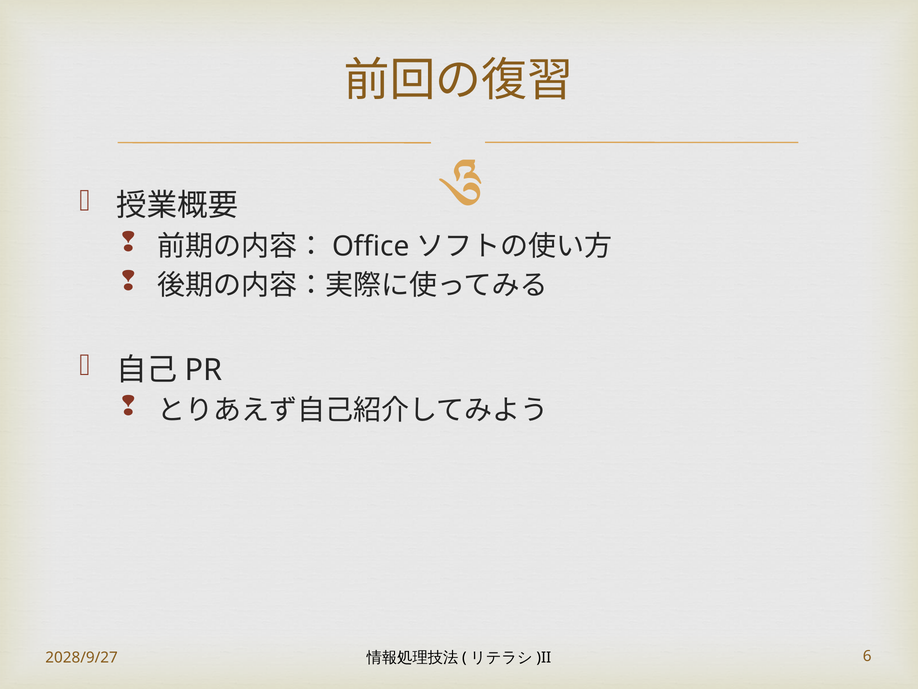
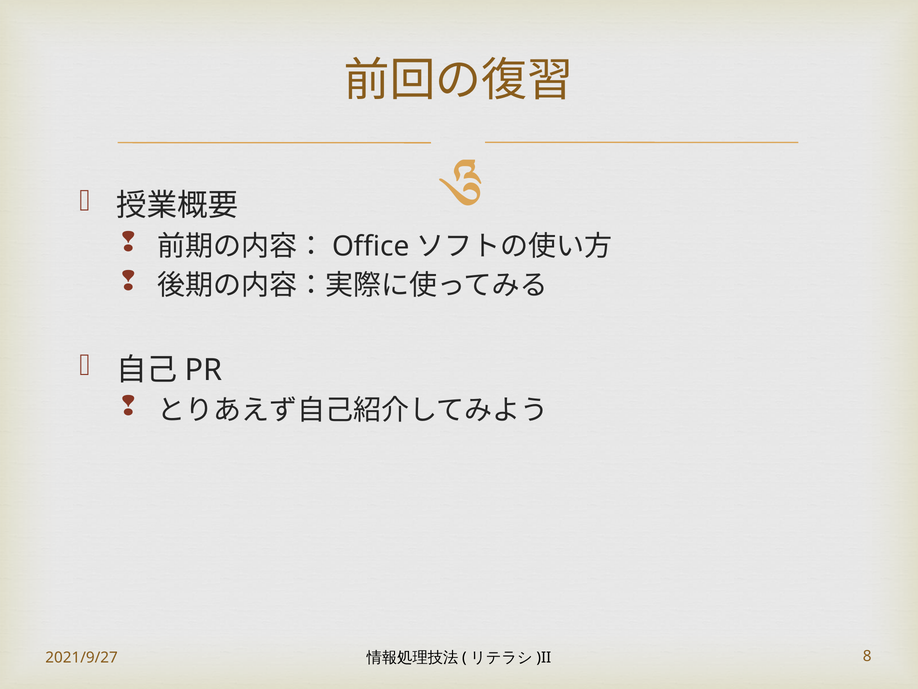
2028/9/27: 2028/9/27 -> 2021/9/27 (82, 657)
6: 6 -> 8 (867, 656)
